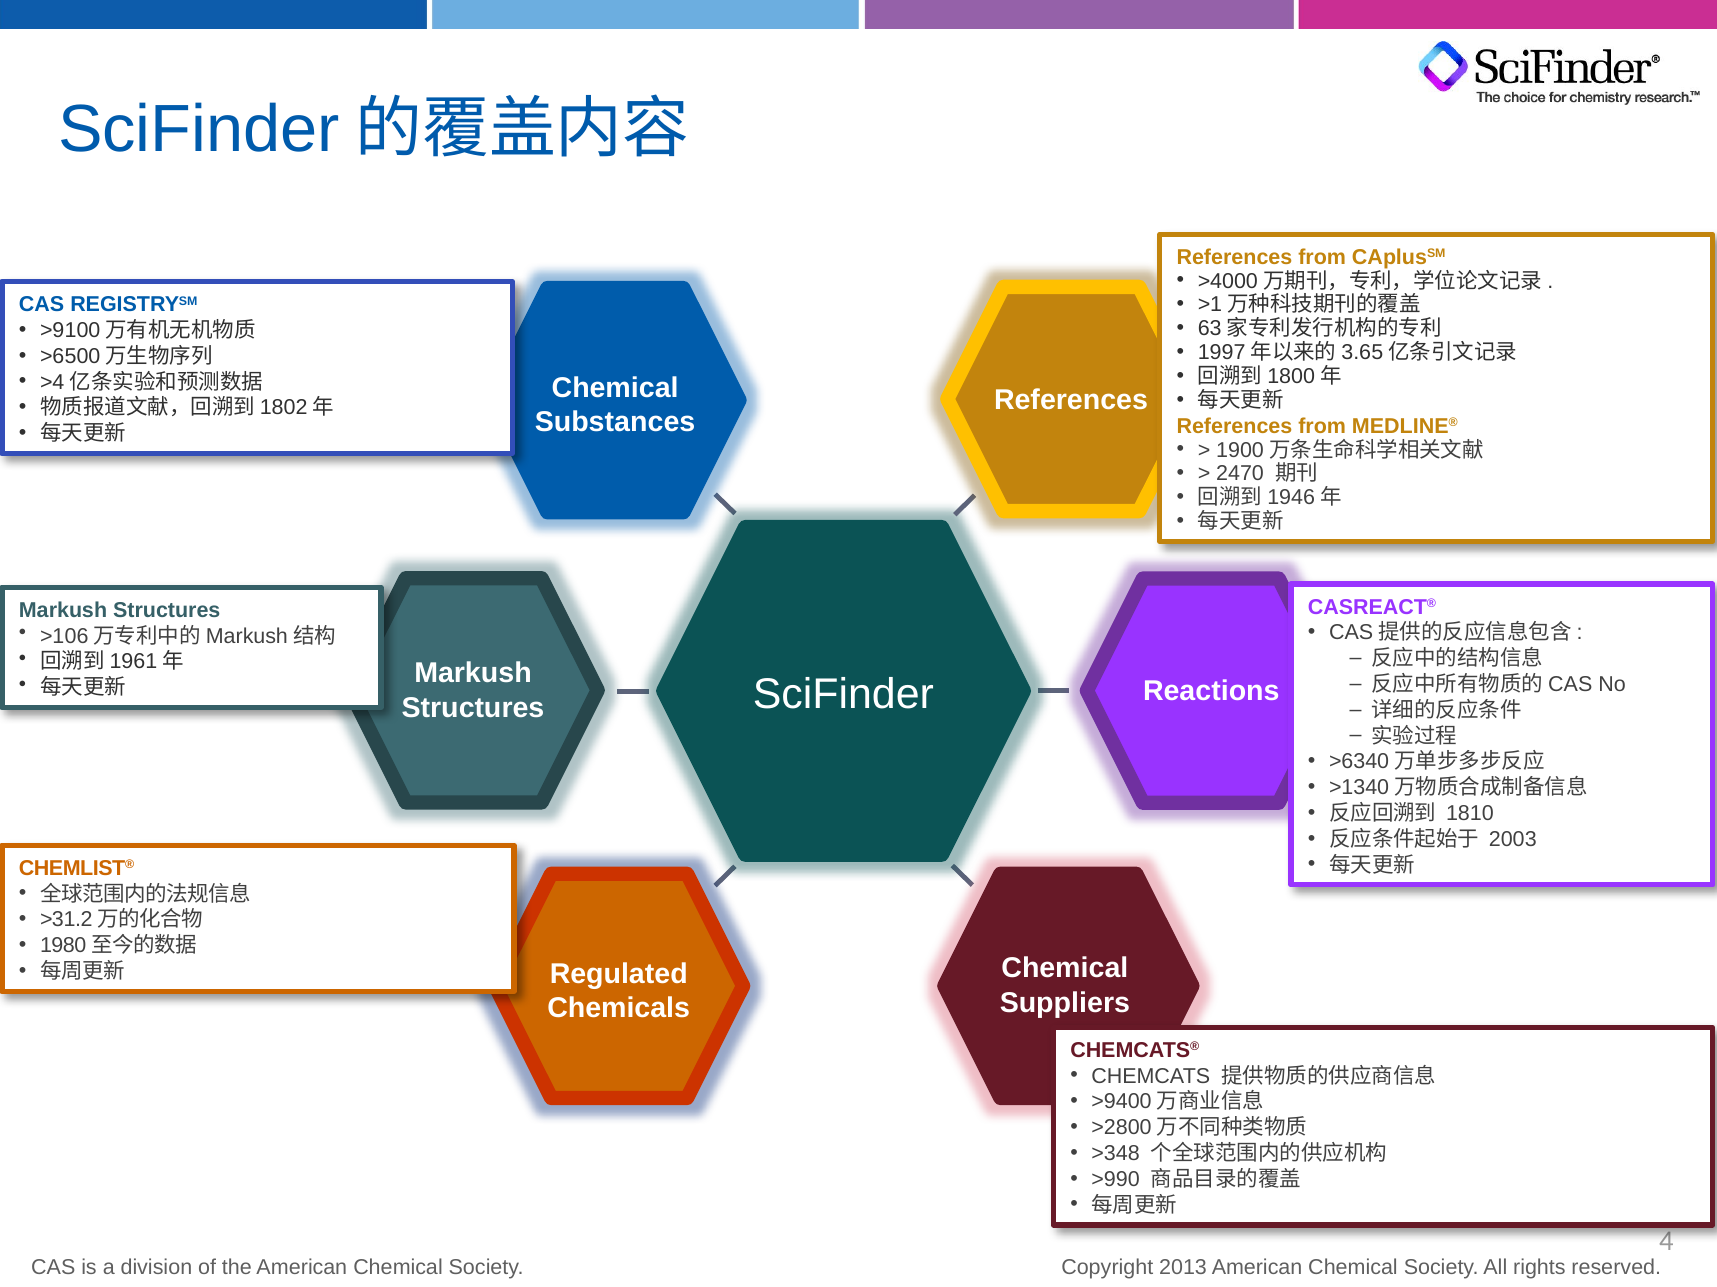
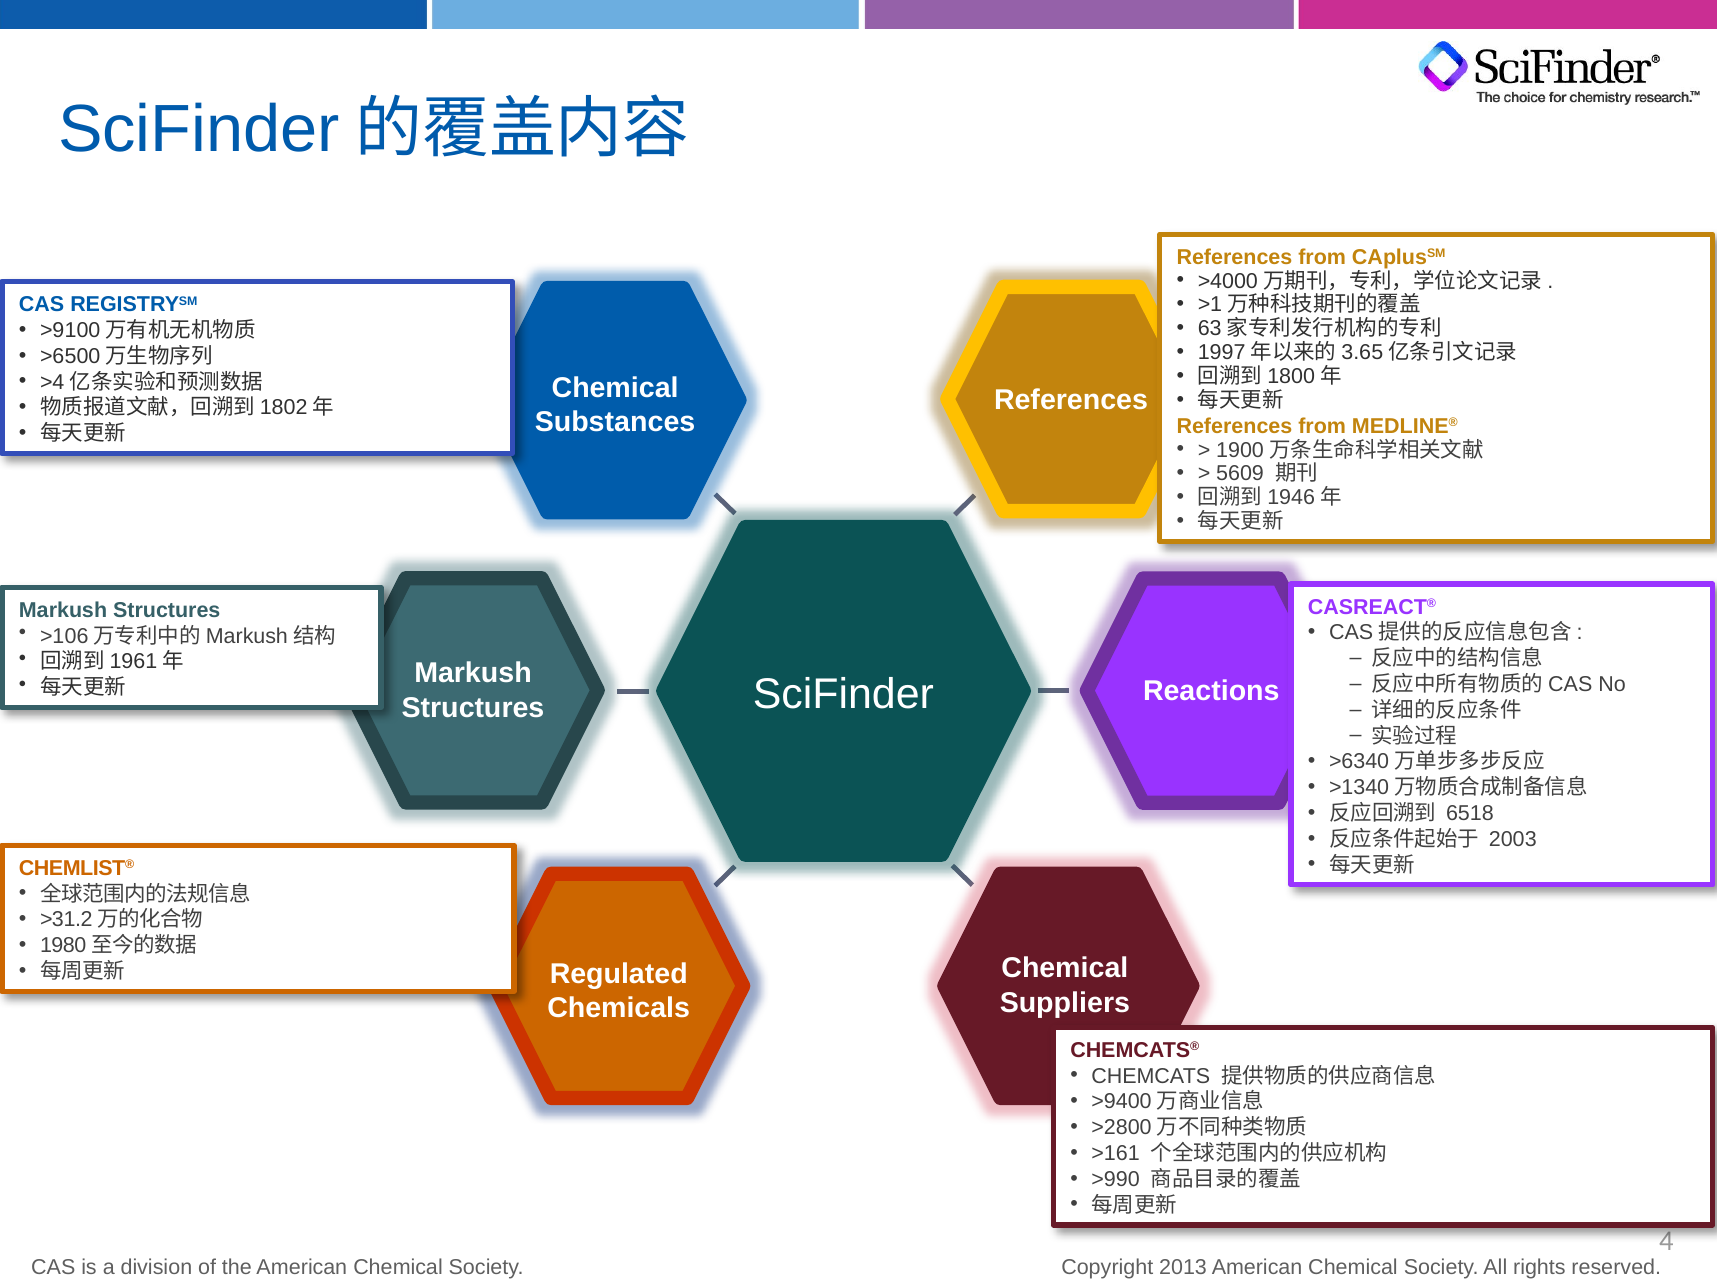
2470: 2470 -> 5609 (1240, 474)
1810: 1810 -> 6518 (1470, 814)
>348: >348 -> >161 (1116, 1154)
